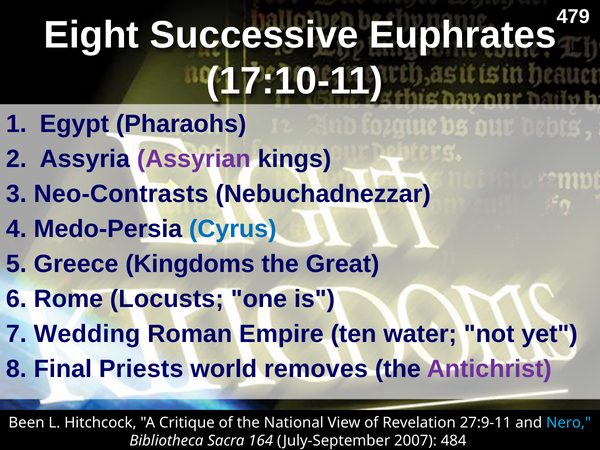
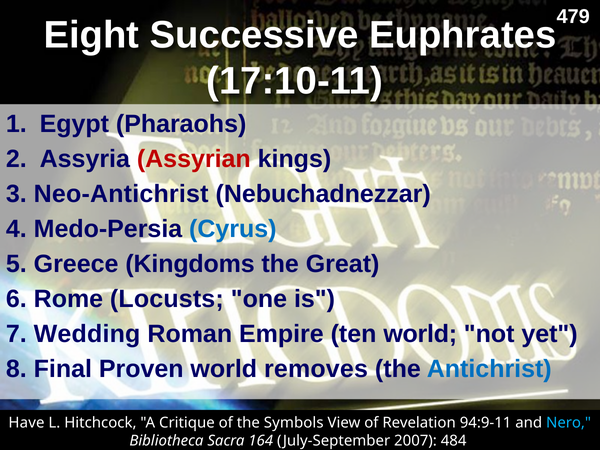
Assyrian colour: purple -> red (194, 159)
Neo-Contrasts: Neo-Contrasts -> Neo-Antichrist (121, 194)
ten water: water -> world (420, 334)
Priests: Priests -> Proven (141, 369)
Antichrist colour: purple -> blue (489, 369)
Been: Been -> Have (26, 423)
National: National -> Symbols (294, 423)
27:9-11: 27:9-11 -> 94:9-11 (486, 423)
